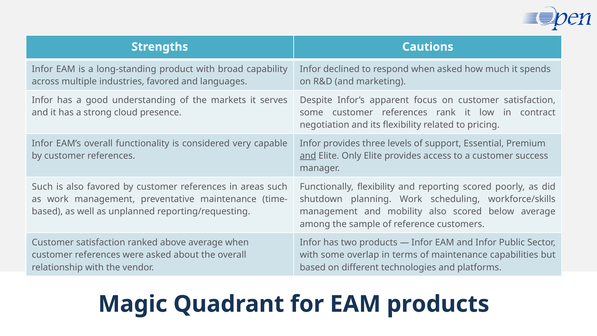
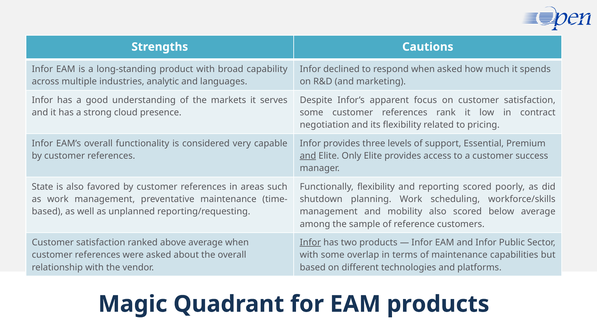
industries favored: favored -> analytic (163, 82)
Such: Such -> State (42, 187)
Infor underline: none -> present (310, 242)
